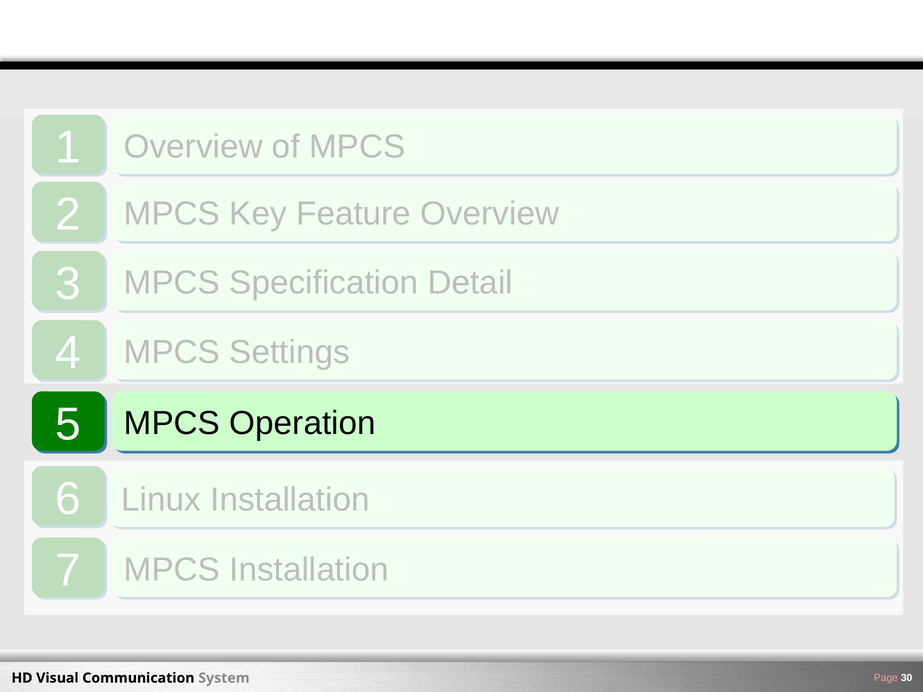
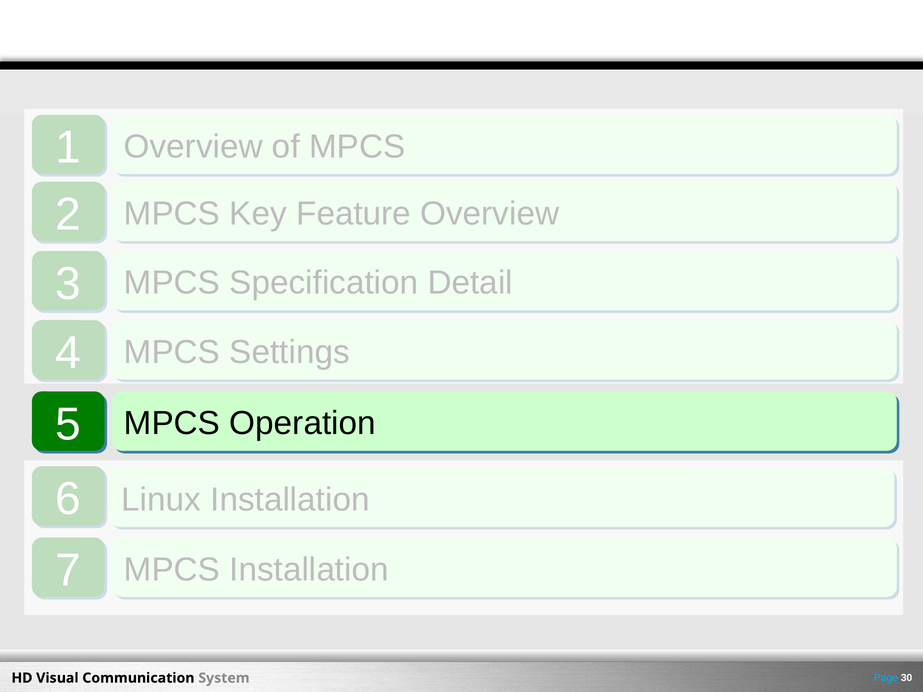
Page colour: pink -> light blue (886, 678)
